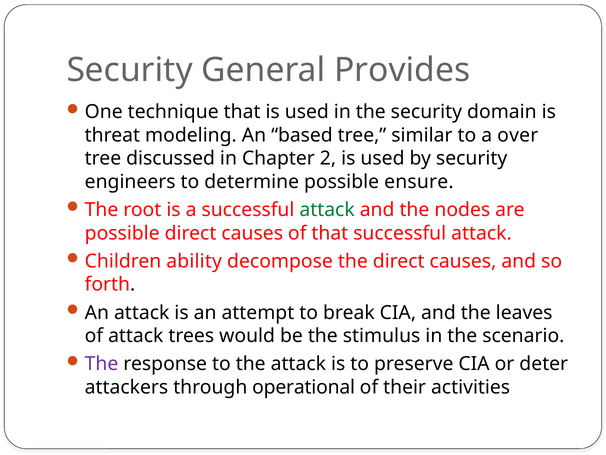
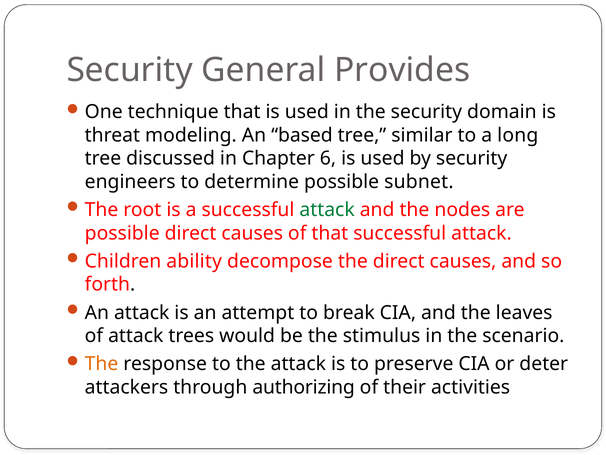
over: over -> long (518, 135)
2: 2 -> 6 (328, 158)
ensure: ensure -> subnet (419, 182)
The colour: purple -> orange (102, 364)
operational: operational -> authorizing (304, 387)
